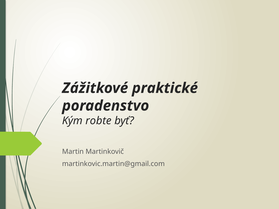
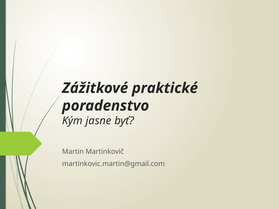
robte: robte -> jasne (99, 121)
